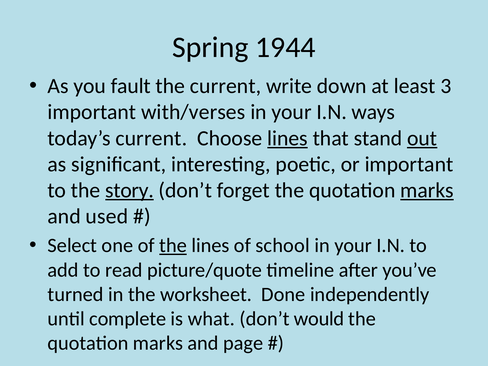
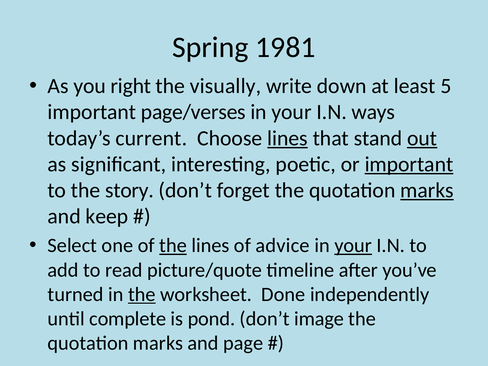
1944: 1944 -> 1981 (285, 47)
fault: fault -> right (131, 86)
the current: current -> visually (226, 86)
3: 3 -> 5 (446, 86)
with/verses: with/verses -> page/verses (193, 112)
important underline: none -> present (409, 164)
story underline: present -> none (130, 190)
used: used -> keep (107, 216)
school: school -> advice (283, 246)
your underline: none -> present (353, 246)
the underline: none -> present (142, 294)
what: what -> pond (211, 319)
would: would -> image (319, 319)
